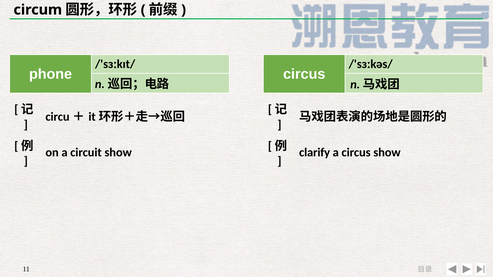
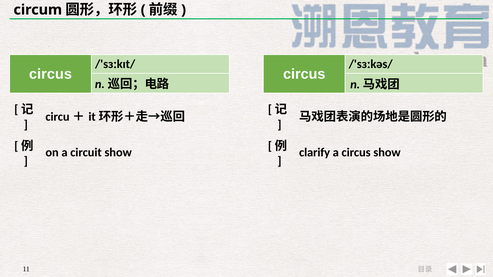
phone: phone -> circus (50, 74)
